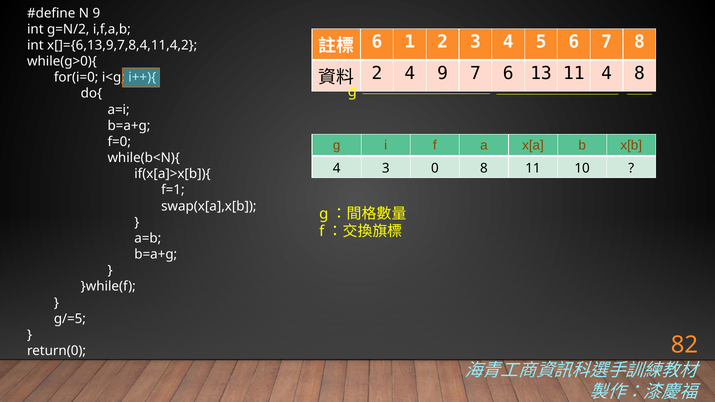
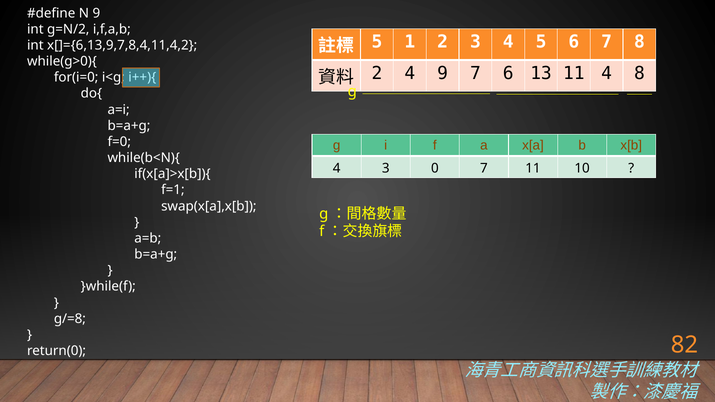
6: 6 -> 5 (377, 42)
0 8: 8 -> 7 (484, 169)
g/=5: g/=5 -> g/=8 (70, 319)
